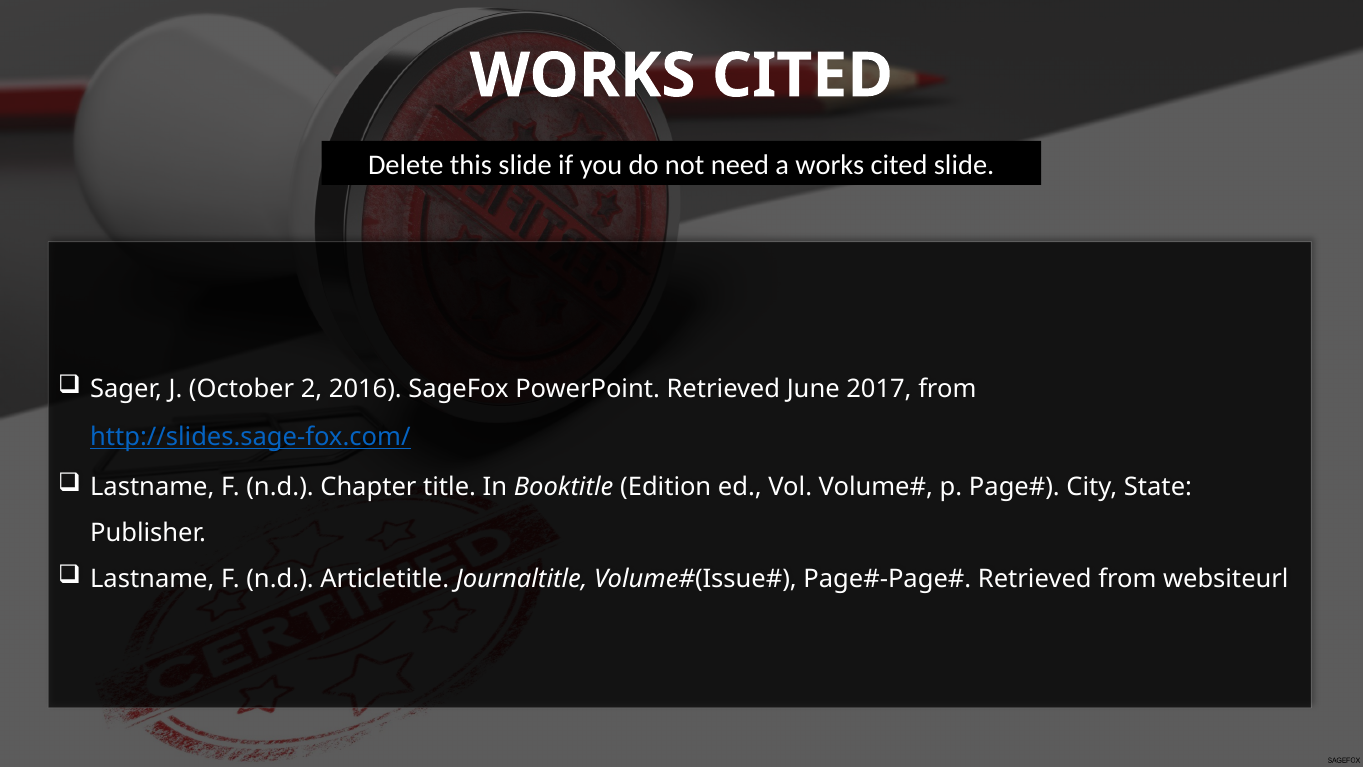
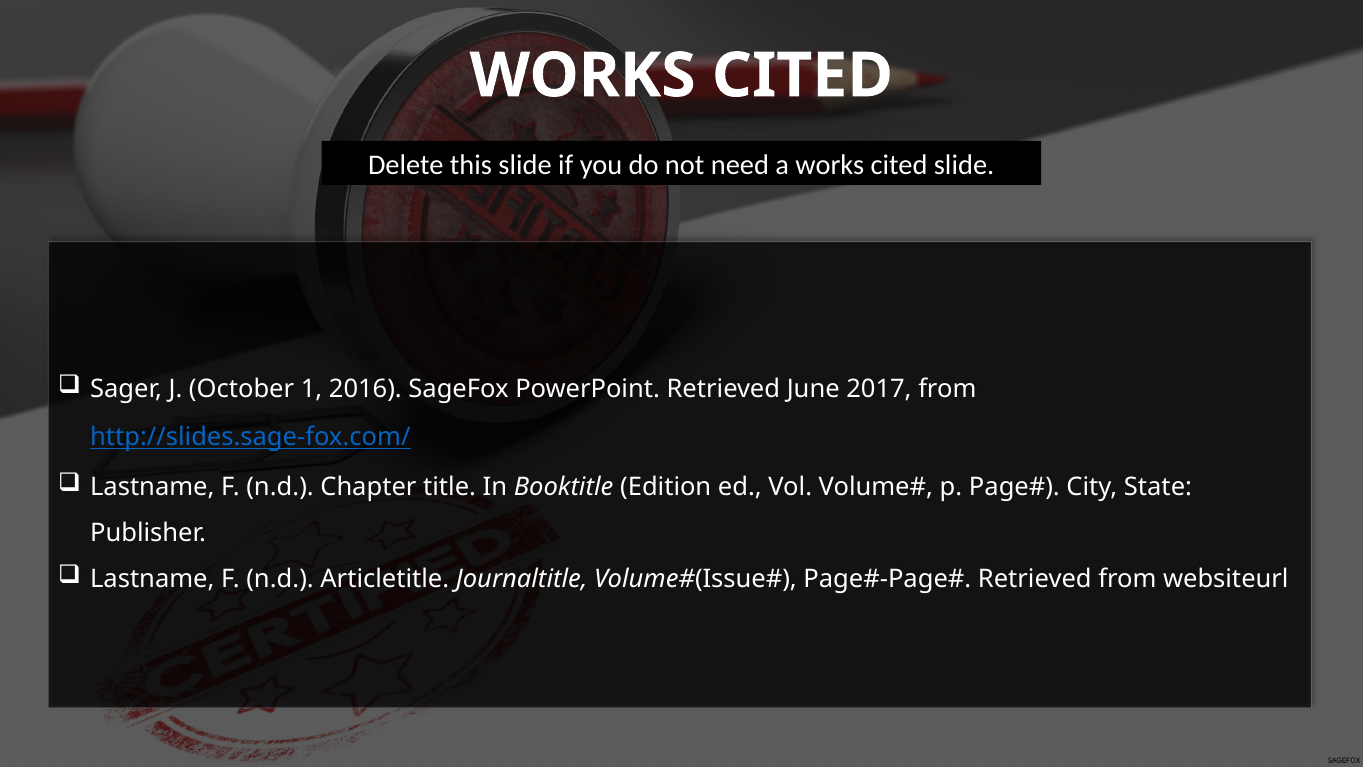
2: 2 -> 1 (312, 389)
